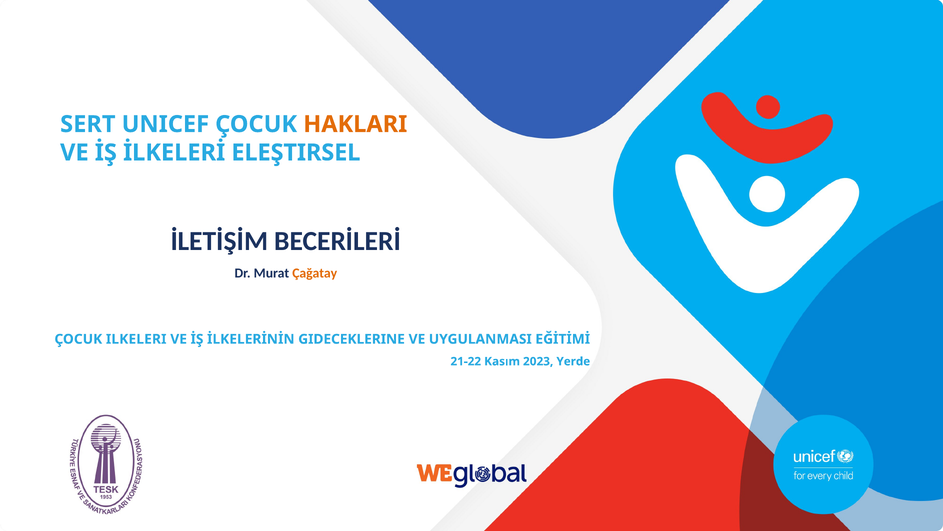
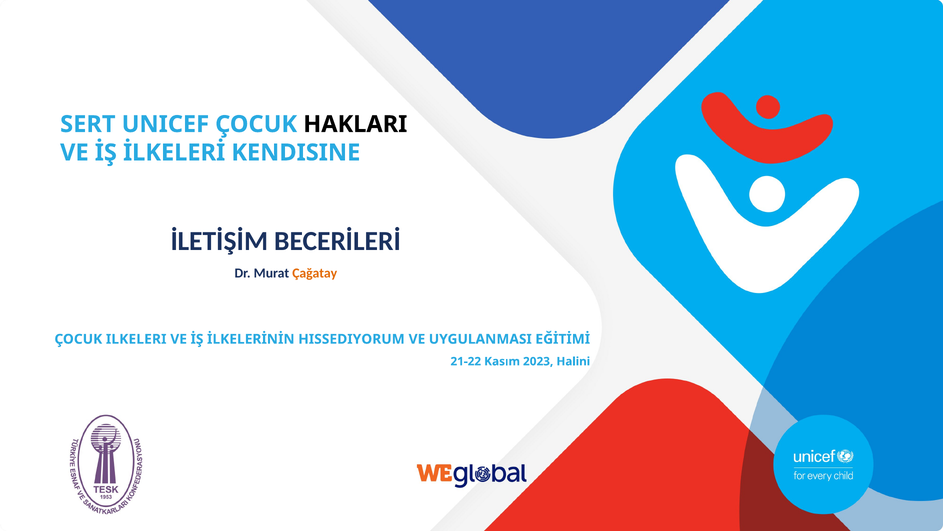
HAKLARI colour: orange -> black (355, 124)
ELEŞTIRSEL: ELEŞTIRSEL -> KENDISINE (296, 152)
GIDECEKLERINE: GIDECEKLERINE -> HISSEDIYORUM (351, 339)
Yerde: Yerde -> Halini (573, 361)
